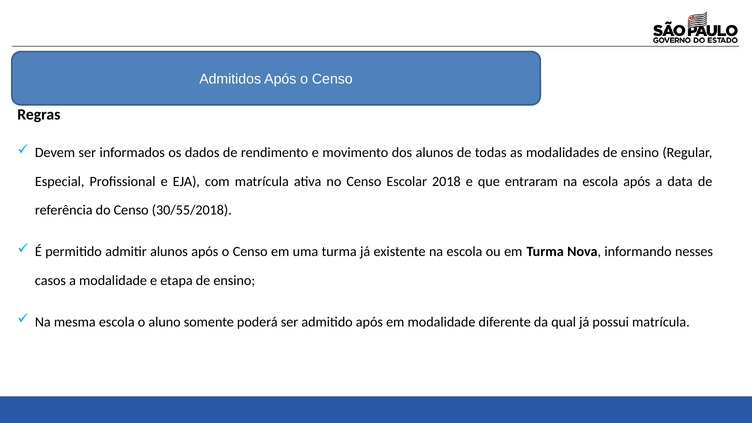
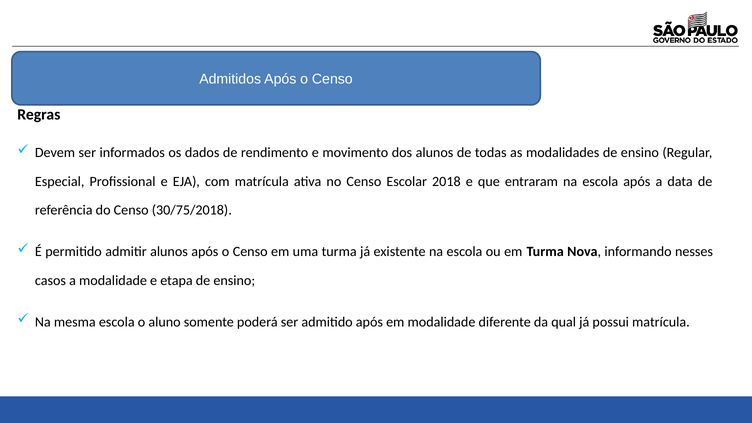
30/55/2018: 30/55/2018 -> 30/75/2018 (192, 210)
